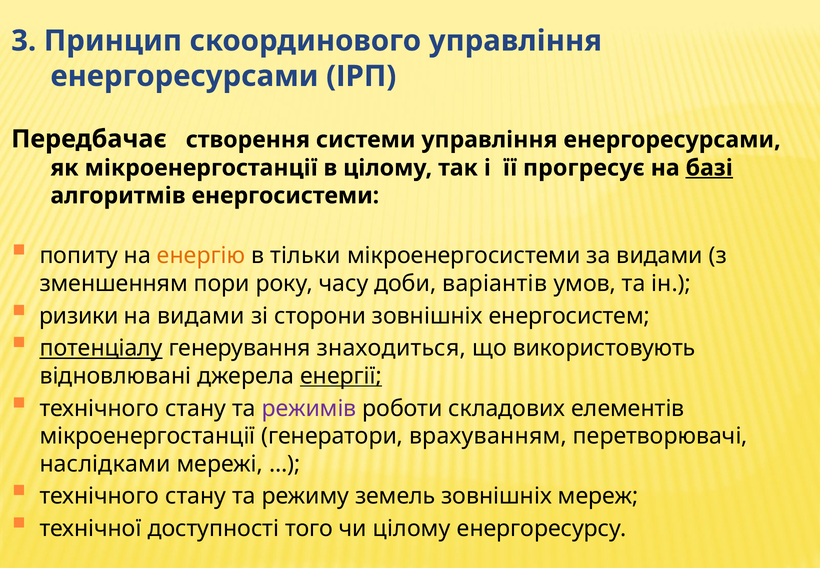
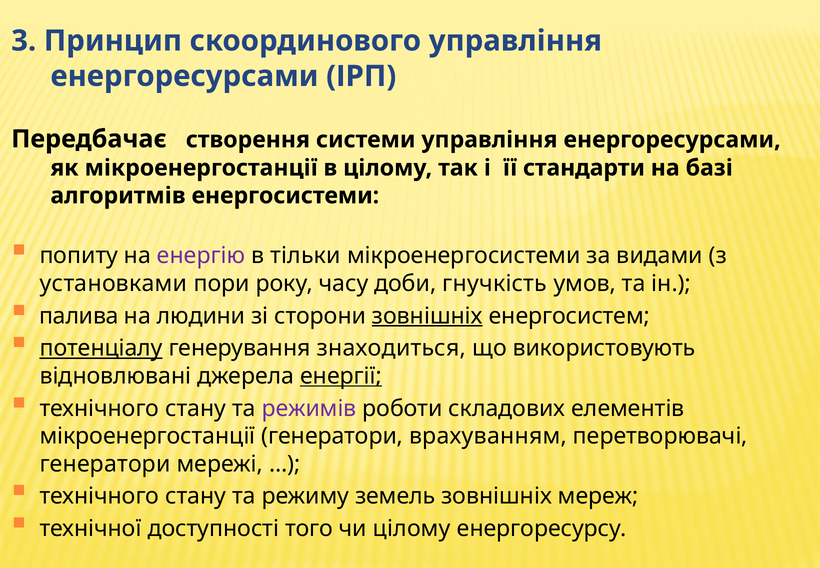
прогресує: прогресує -> стандарти (584, 168)
базі underline: present -> none (709, 168)
енергію colour: orange -> purple (201, 256)
зменшенням: зменшенням -> установками (114, 283)
варіантів: варіантів -> гнучкість (495, 283)
ризики: ризики -> палива (79, 316)
на видами: видами -> людини (201, 316)
зовнішніх underline: none -> present (427, 316)
наслідками: наслідками -> генератори (105, 464)
